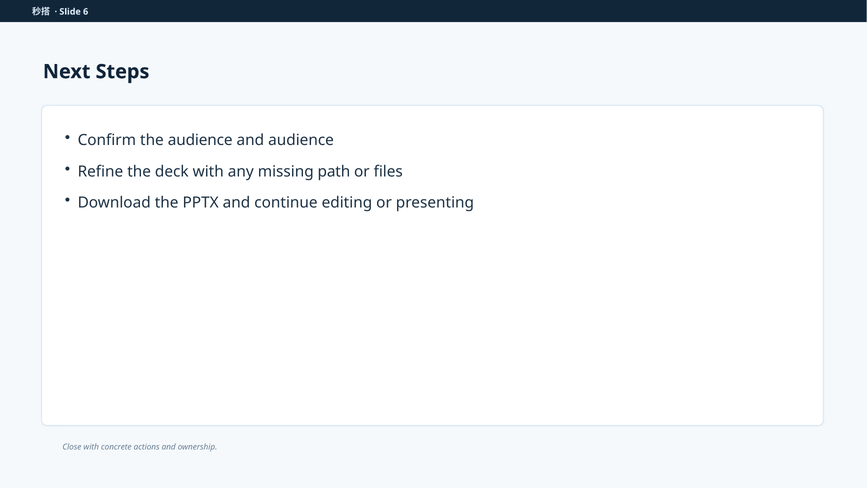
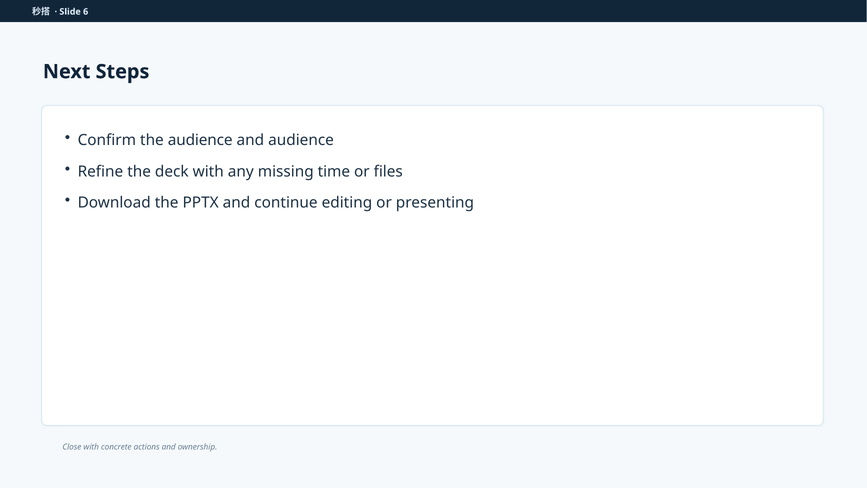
path: path -> time (334, 171)
